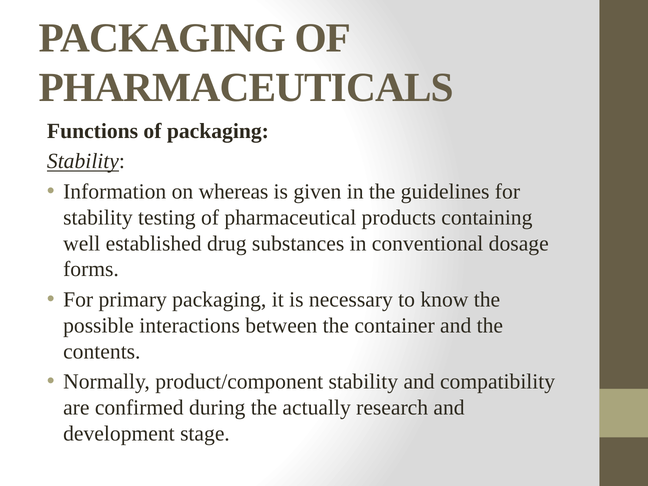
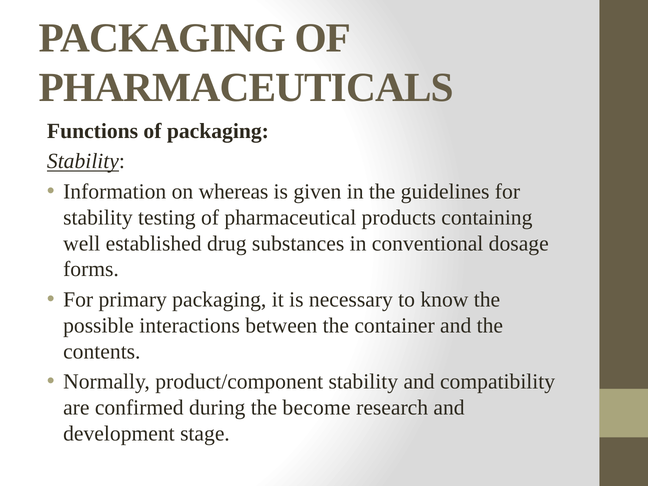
actually: actually -> become (317, 408)
